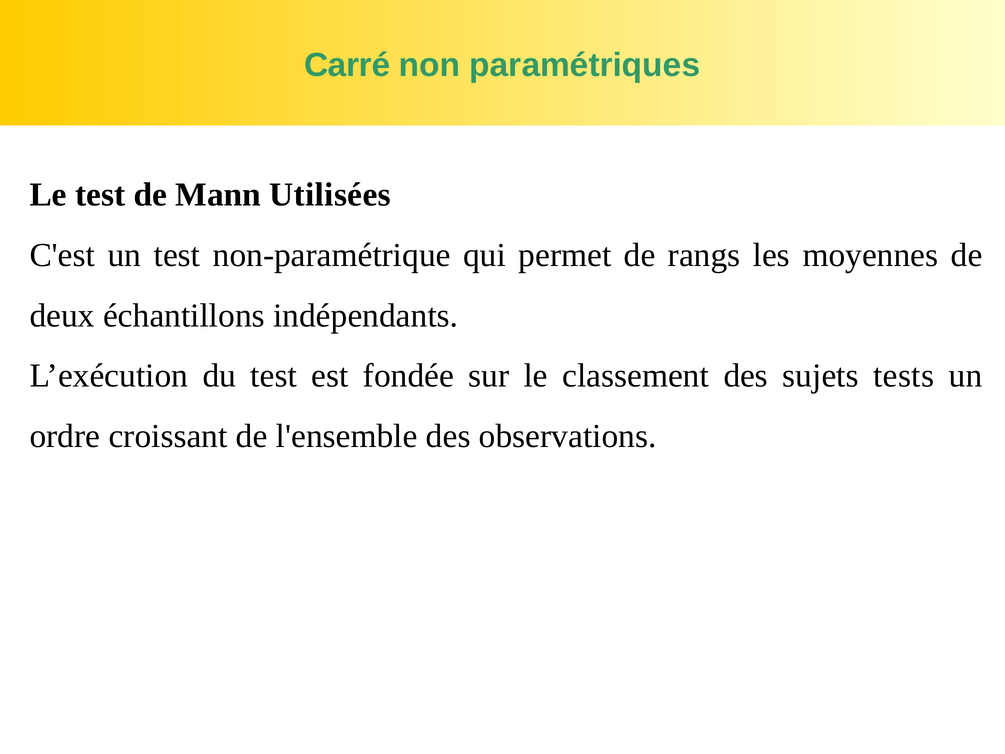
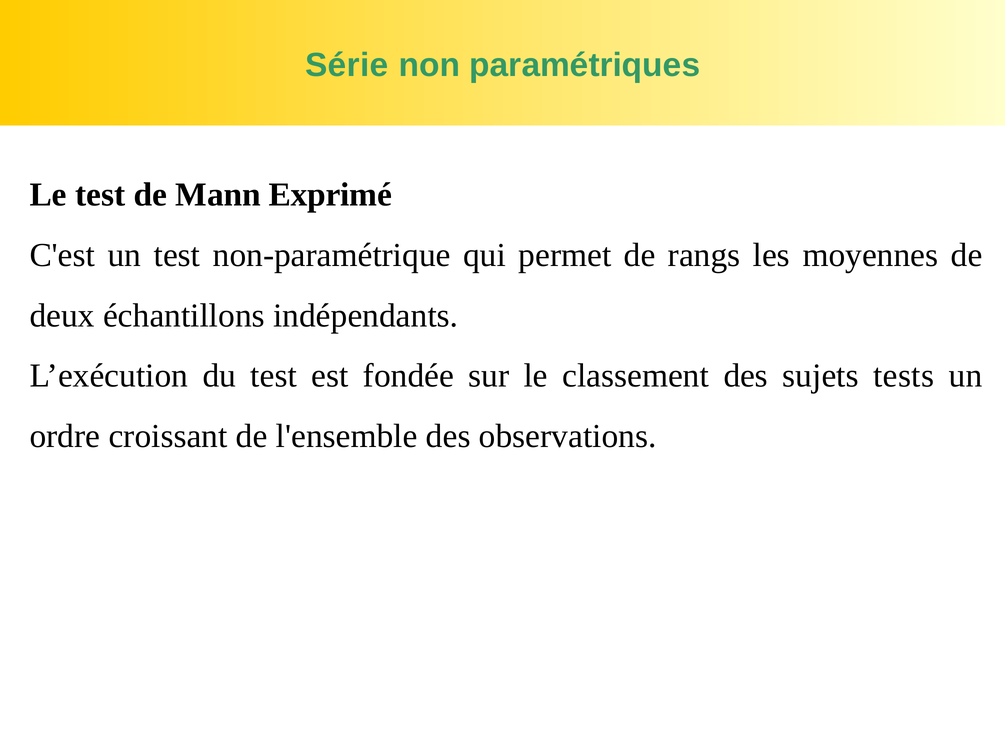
Carré: Carré -> Série (347, 65)
Utilisées: Utilisées -> Exprimé (330, 195)
